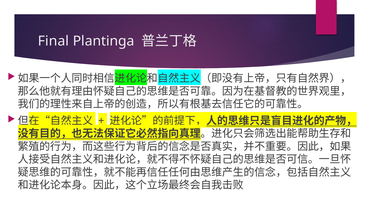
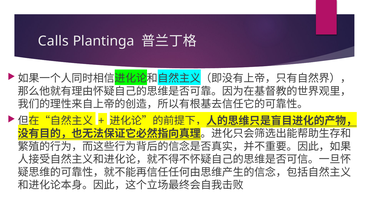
Final: Final -> Calls (53, 41)
